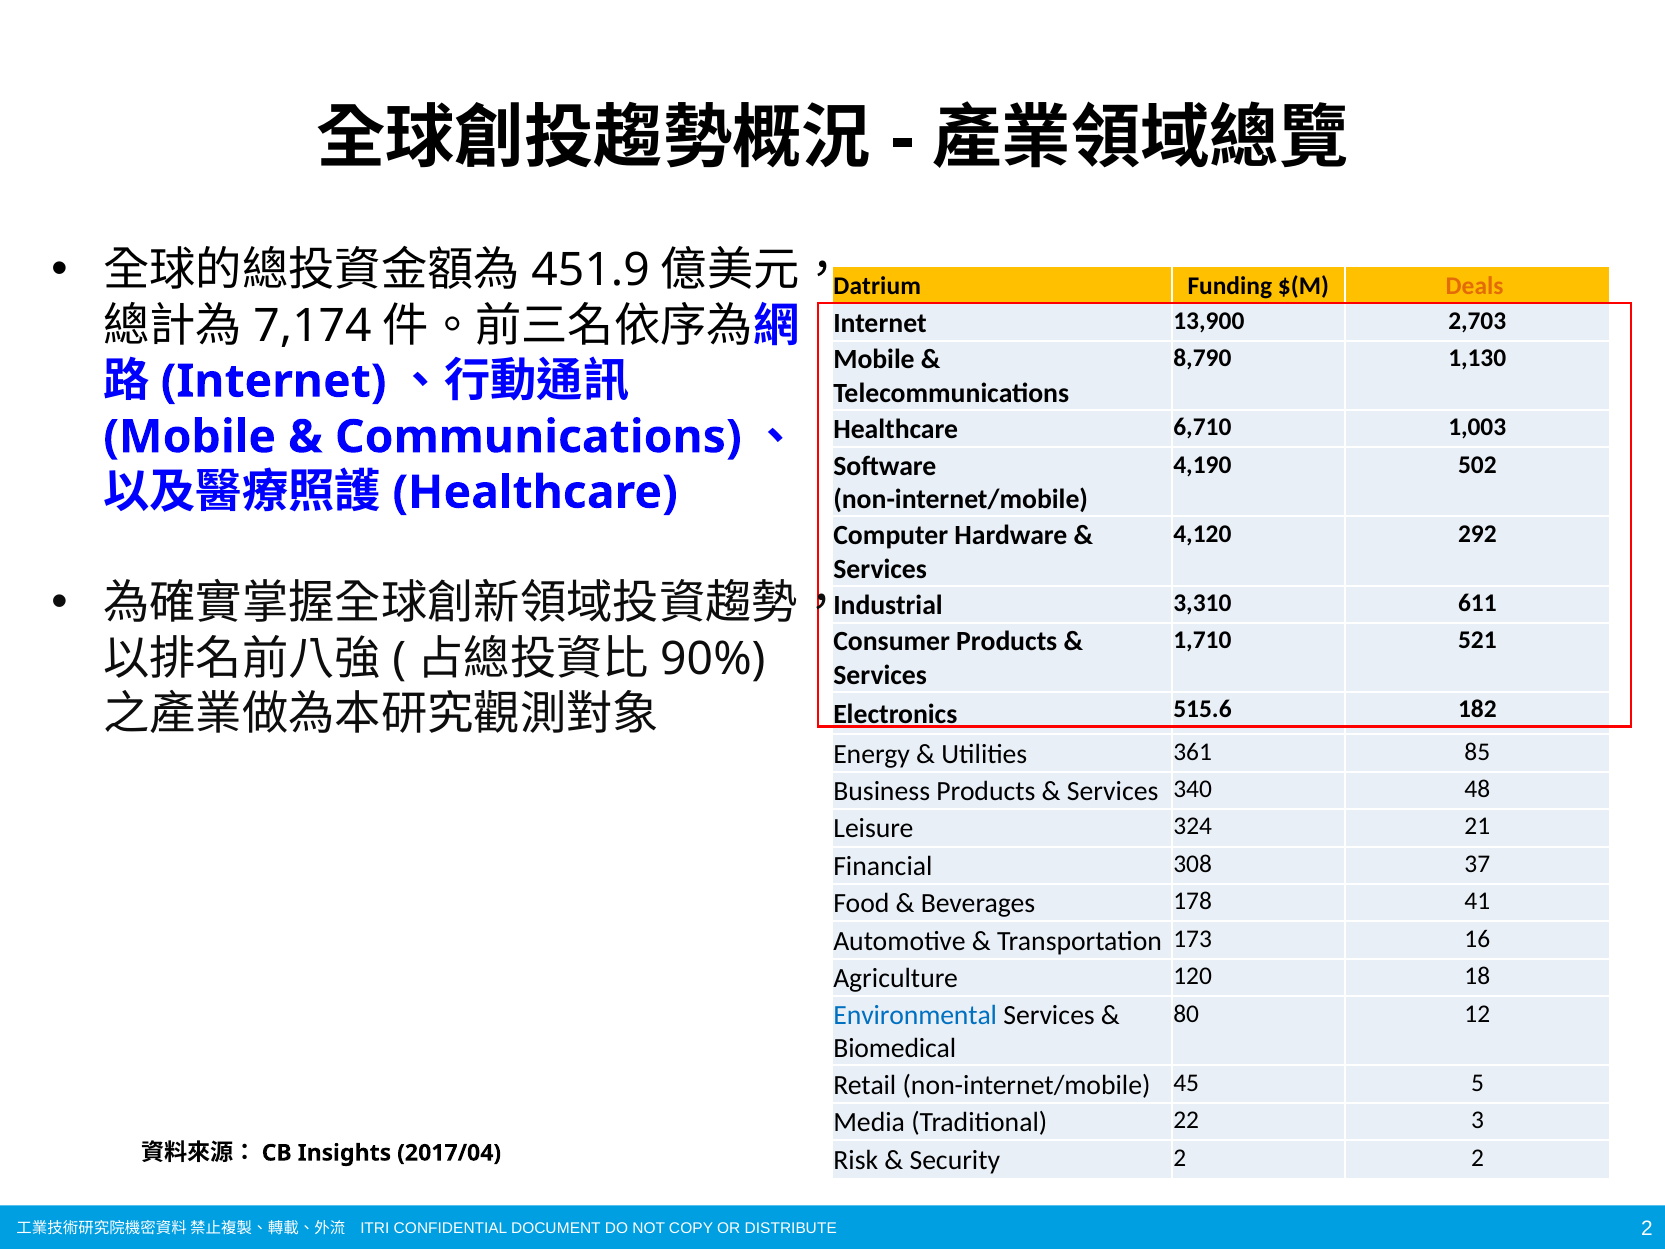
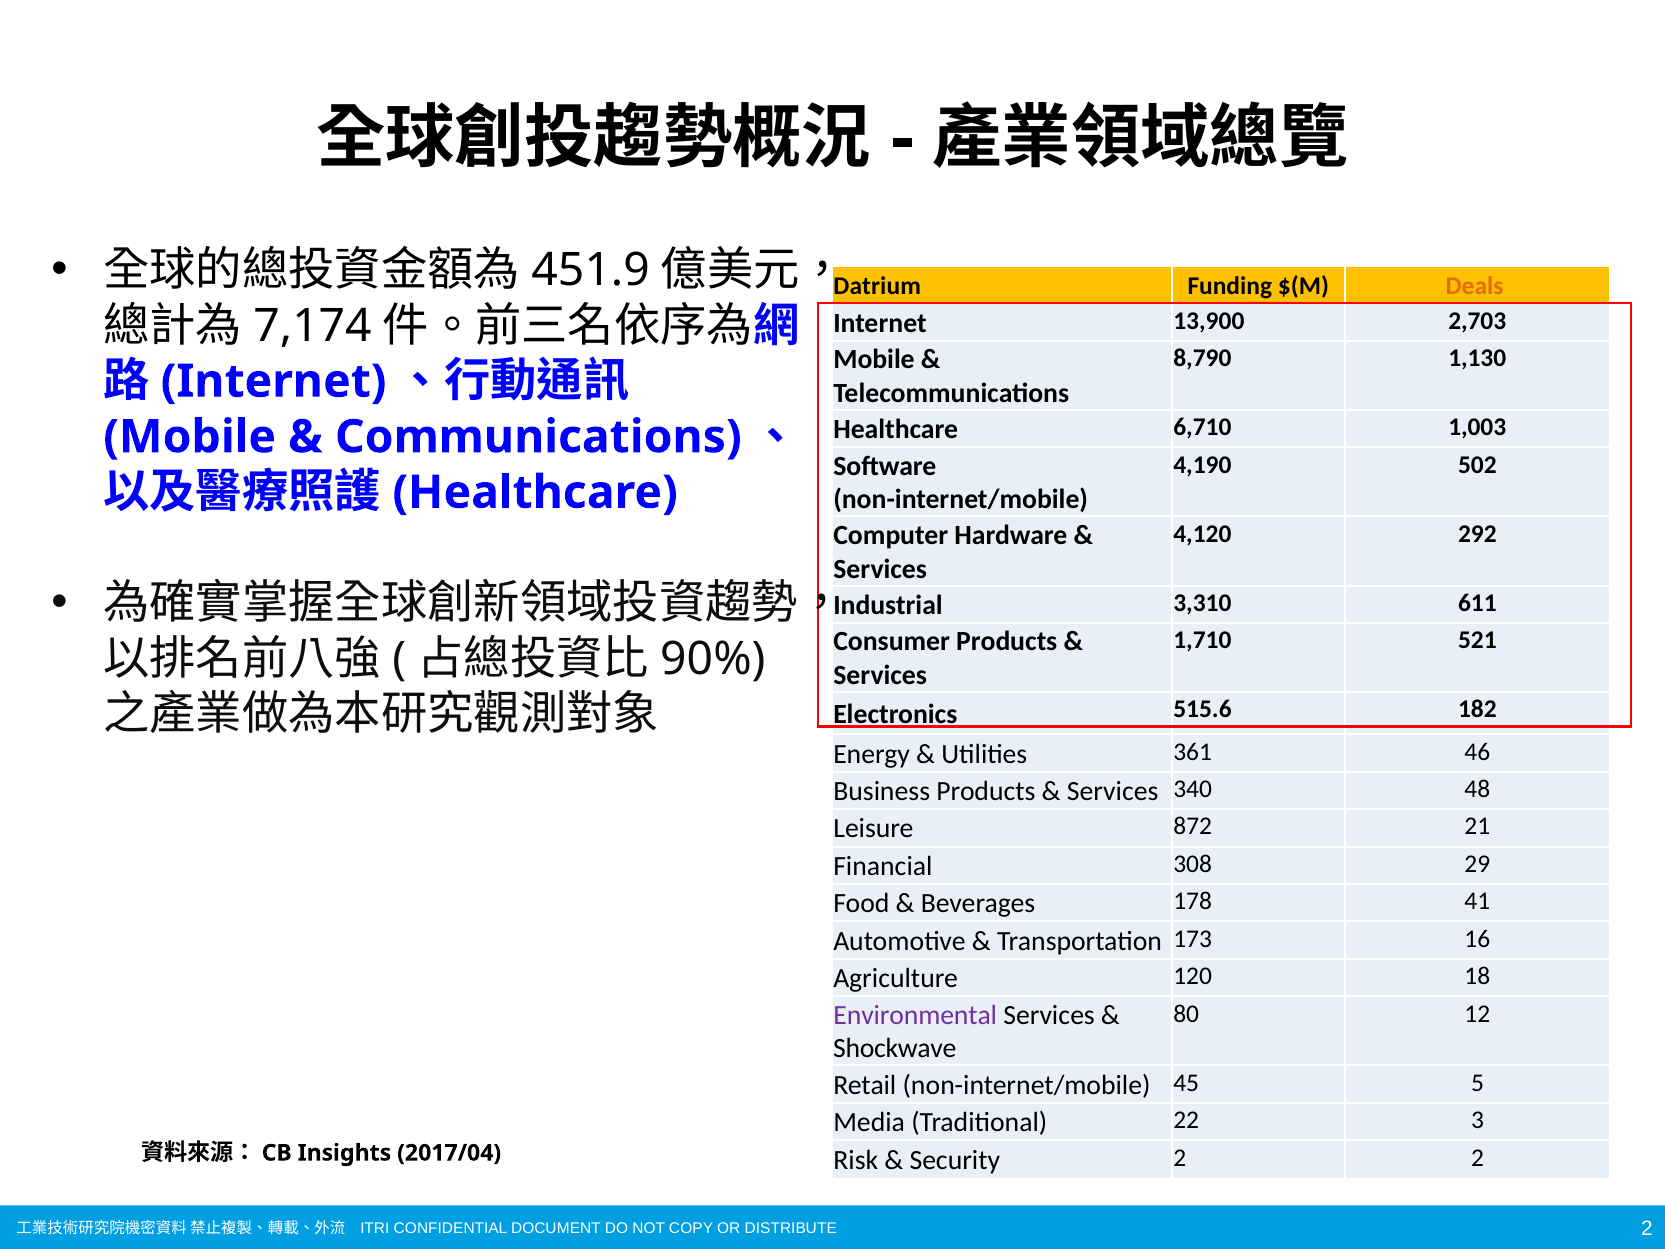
85: 85 -> 46 (1477, 752)
324: 324 -> 872 (1193, 826)
37: 37 -> 29 (1477, 864)
Environmental colour: blue -> purple (915, 1015)
Biomedical: Biomedical -> Shockwave (895, 1049)
